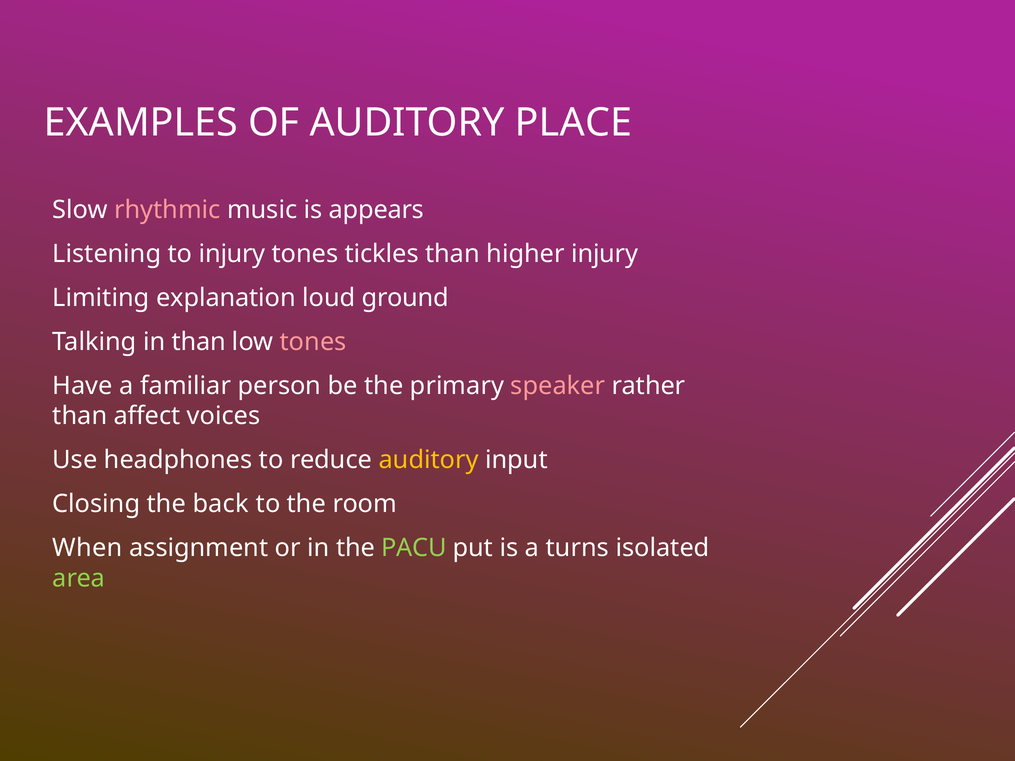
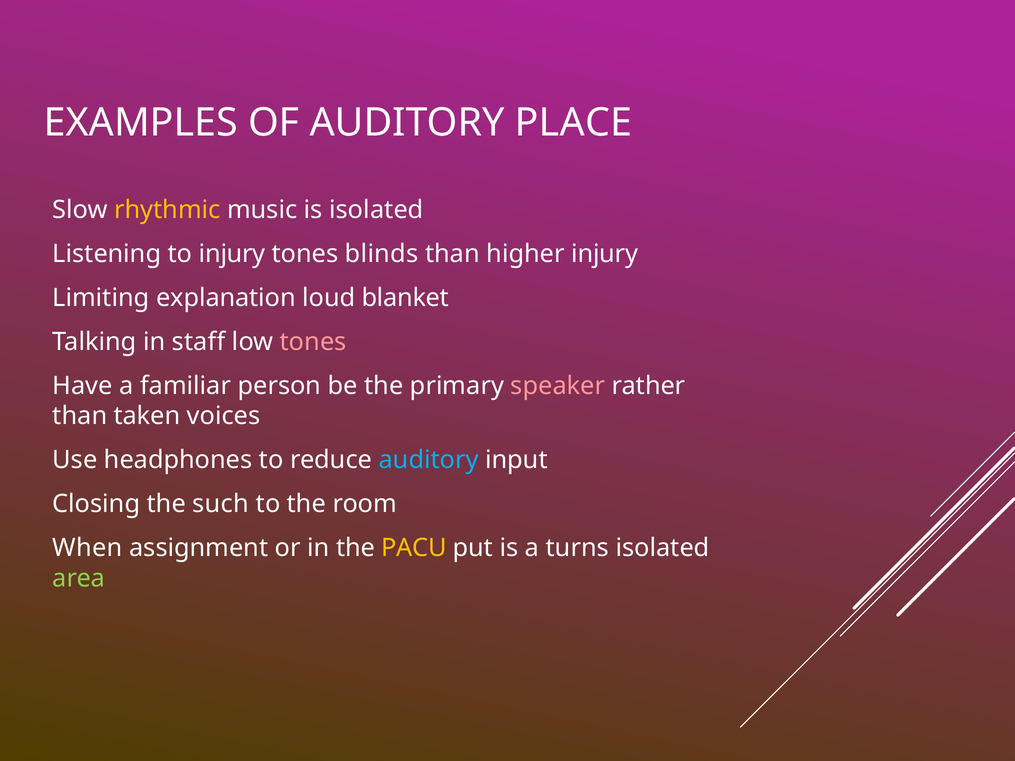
rhythmic colour: pink -> yellow (167, 210)
is appears: appears -> isolated (376, 210)
tickles: tickles -> blinds (382, 254)
ground: ground -> blanket (405, 298)
in than: than -> staff (199, 342)
affect: affect -> taken (147, 416)
auditory colour: yellow -> light blue (429, 460)
back: back -> such (221, 504)
PACU colour: light green -> yellow (414, 548)
